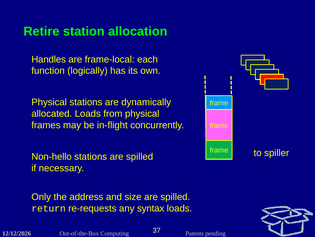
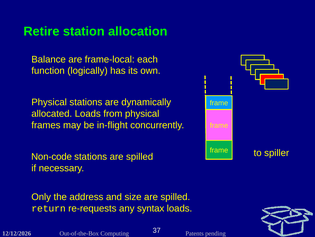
Handles: Handles -> Balance (49, 59)
Non-hello: Non-hello -> Non-code (52, 156)
